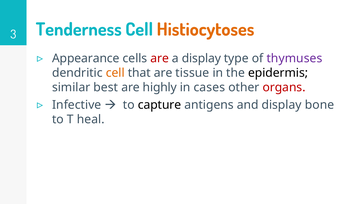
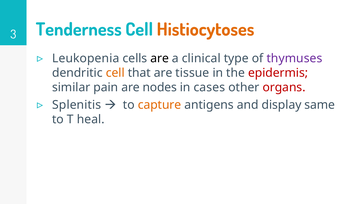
Appearance: Appearance -> Leukopenia (86, 58)
are colour: red -> black (160, 58)
a display: display -> clinical (201, 58)
epidermis colour: black -> red (278, 73)
best: best -> pain (106, 87)
highly: highly -> nodes (160, 87)
Infective: Infective -> Splenitis (77, 105)
capture colour: black -> orange (160, 105)
bone: bone -> same (320, 105)
